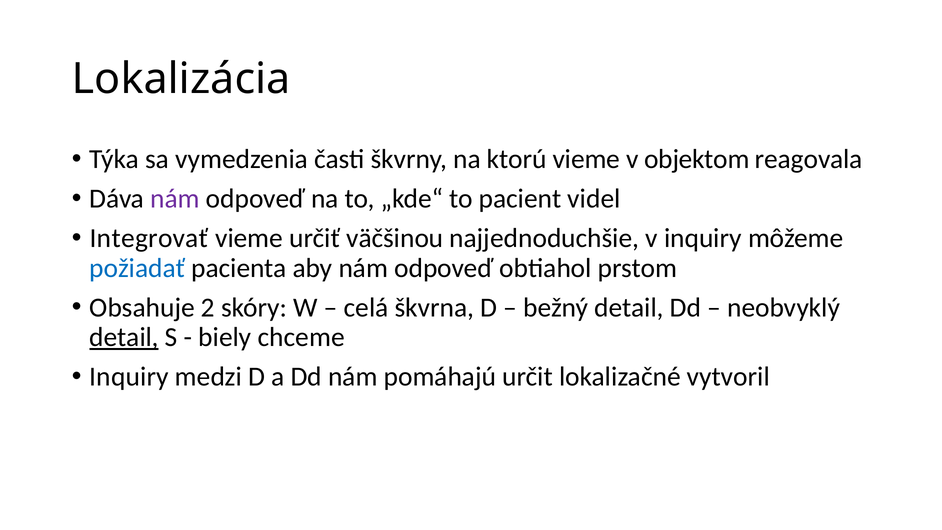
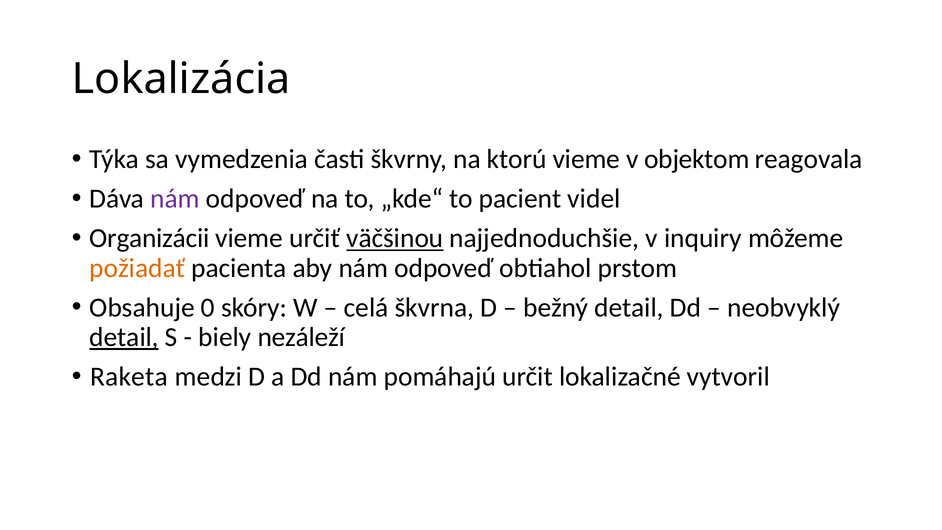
Integrovať: Integrovať -> Organizácii (149, 238)
väčšinou underline: none -> present (395, 238)
požiadať colour: blue -> orange (137, 268)
2: 2 -> 0 (208, 307)
chceme: chceme -> nezáleží (301, 337)
Inquiry: Inquiry -> Raketa (129, 377)
